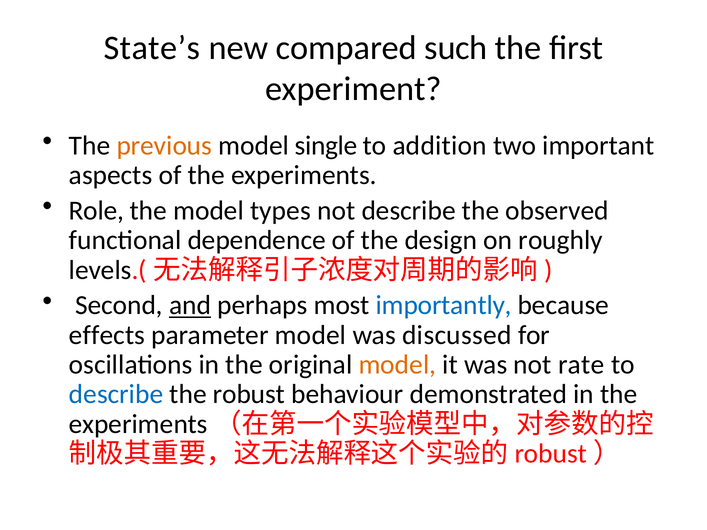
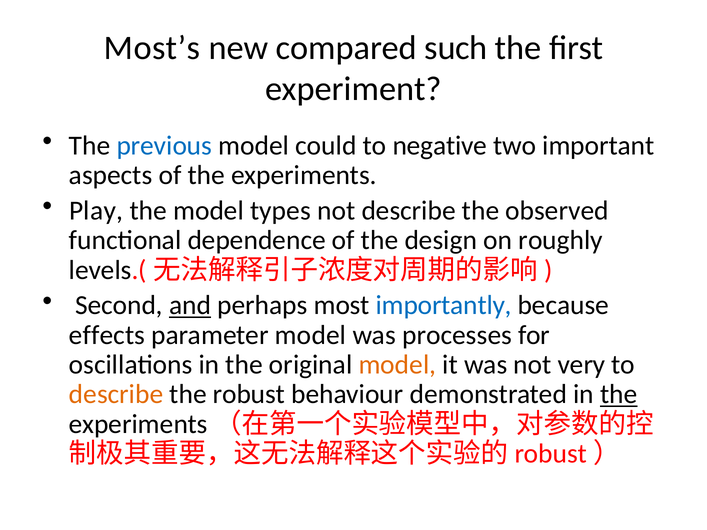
State’s: State’s -> Most’s (152, 48)
previous colour: orange -> blue (164, 146)
single: single -> could (326, 146)
addition: addition -> negative (440, 146)
Role: Role -> Play (96, 211)
discussed: discussed -> processes (457, 335)
rate: rate -> very (582, 365)
describe colour: blue -> orange (116, 395)
the underline: none -> present (619, 395)
